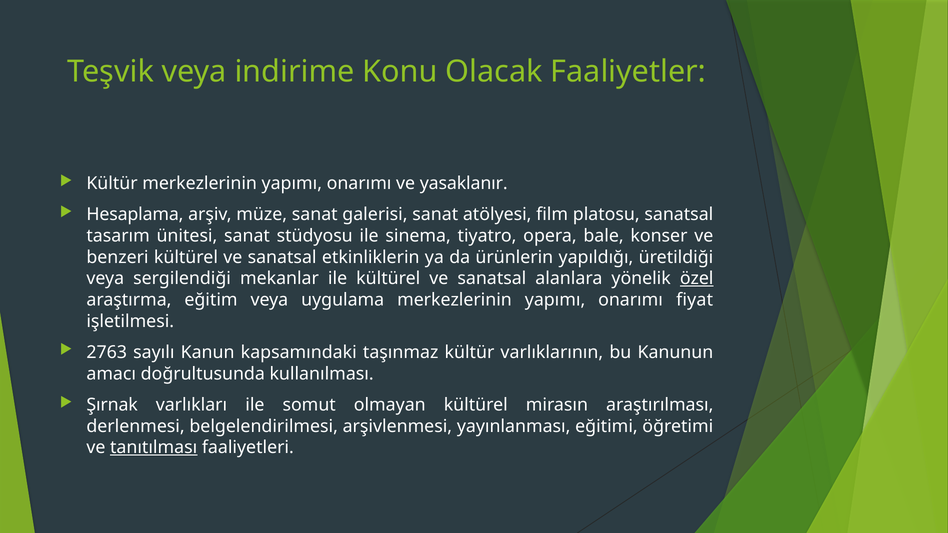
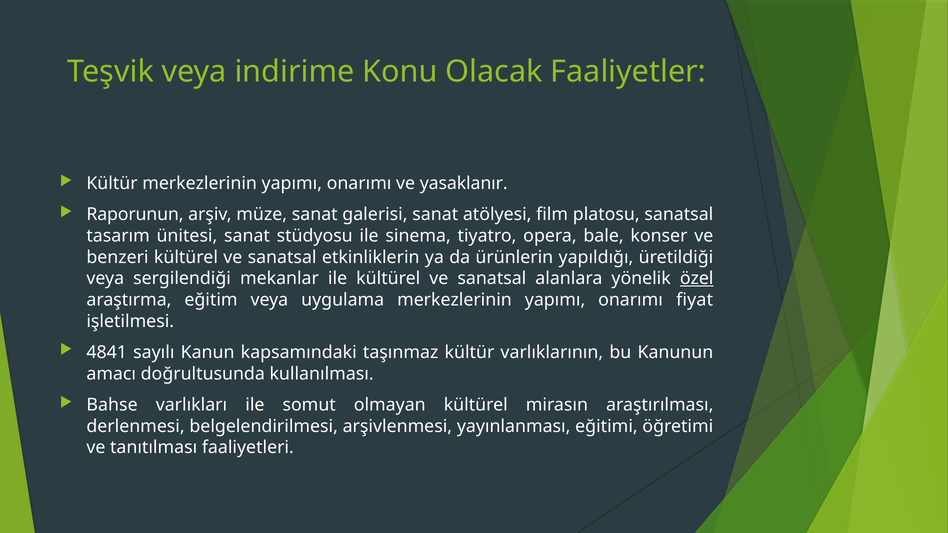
Hesaplama: Hesaplama -> Raporunun (135, 215)
2763: 2763 -> 4841 (107, 353)
Şırnak: Şırnak -> Bahse (112, 405)
tanıtılması underline: present -> none (154, 448)
